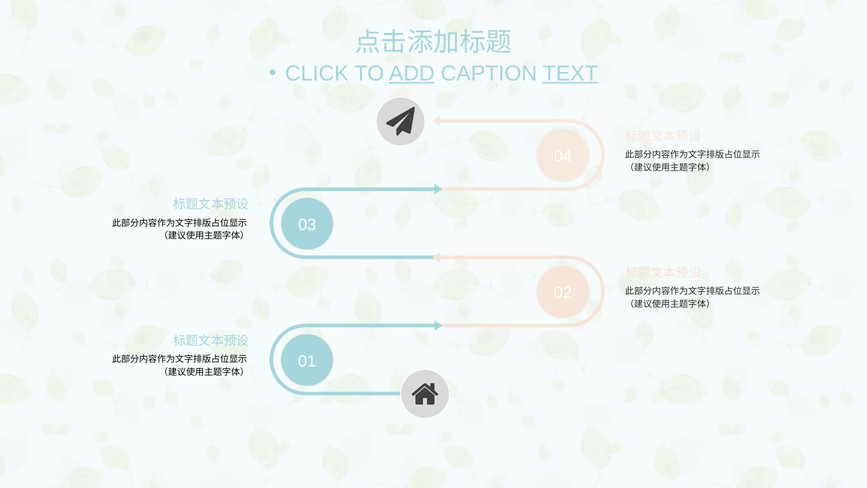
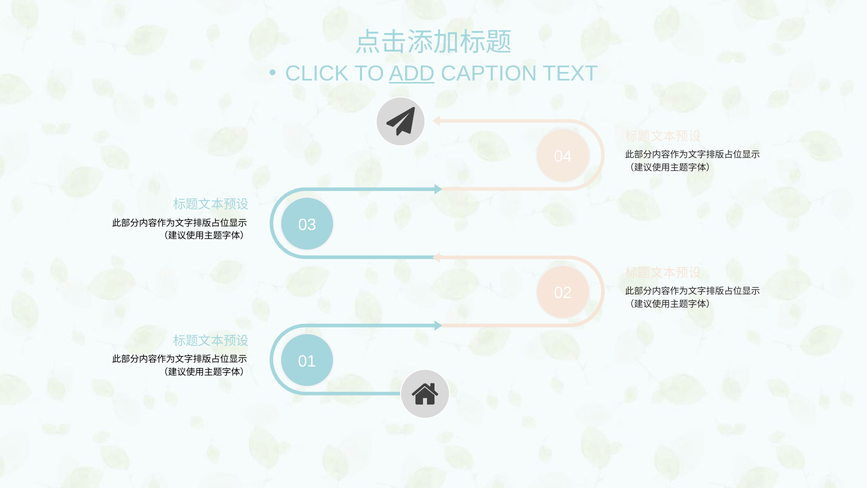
TEXT underline: present -> none (570, 73)
